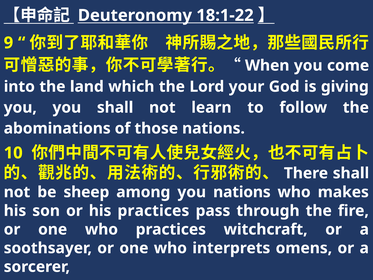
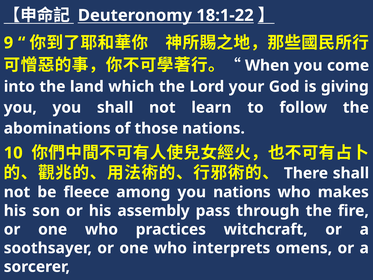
sheep: sheep -> fleece (86, 192)
his practices: practices -> assembly (153, 211)
